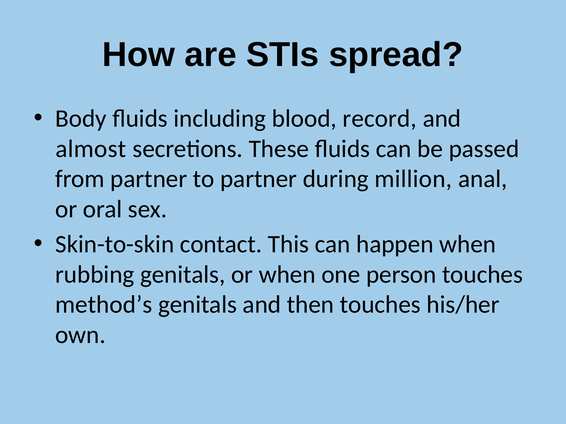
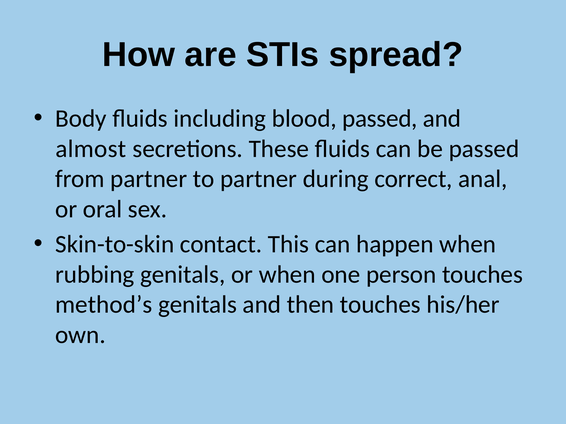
blood record: record -> passed (380, 119)
million: million -> correct (413, 179)
